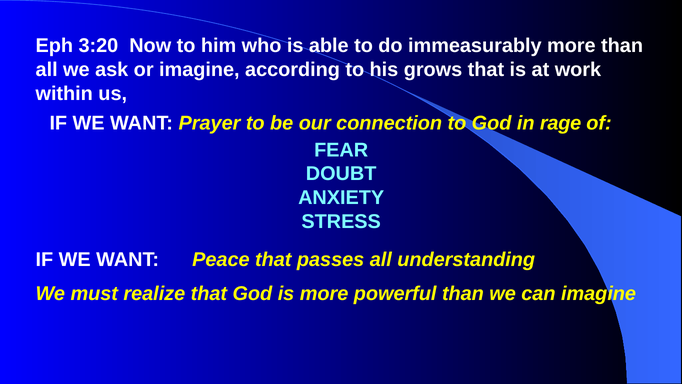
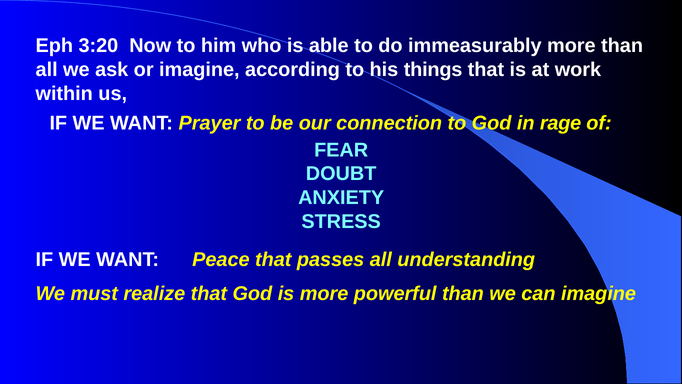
grows: grows -> things (433, 70)
